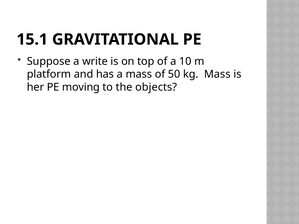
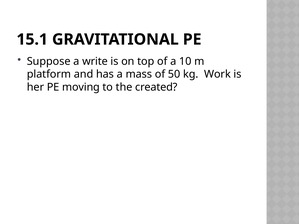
kg Mass: Mass -> Work (217, 74)
objects: objects -> created (156, 87)
